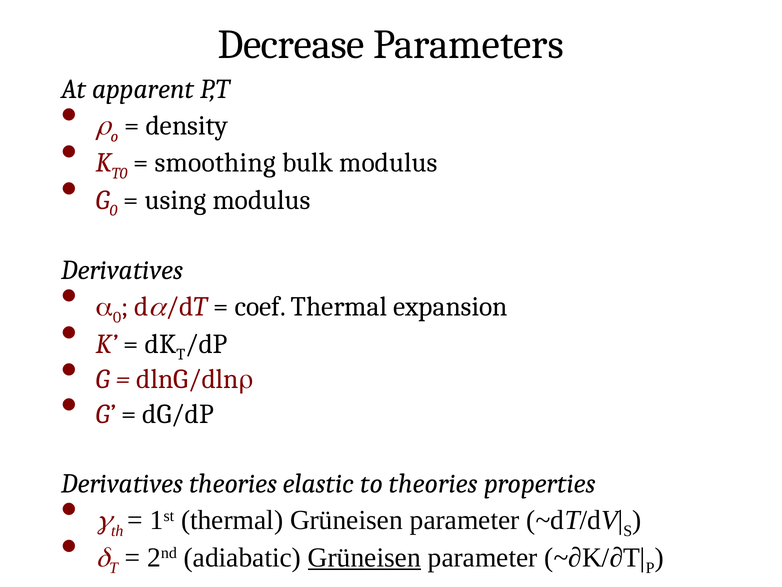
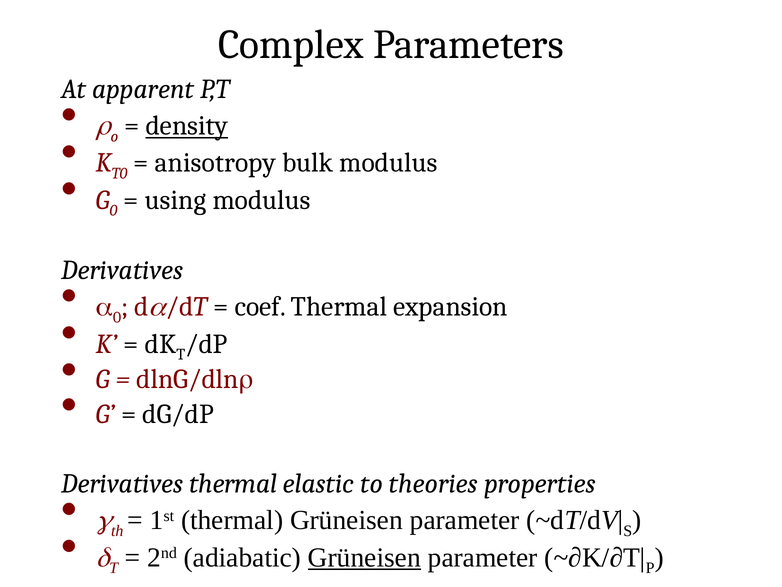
Decrease: Decrease -> Complex (291, 44)
density underline: none -> present (187, 126)
smoothing: smoothing -> anisotropy (215, 163)
Derivatives theories: theories -> thermal (233, 483)
